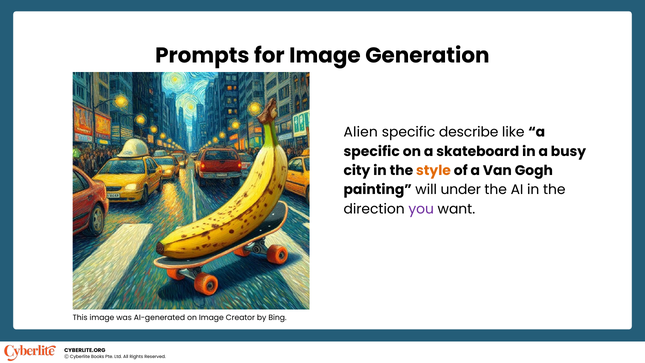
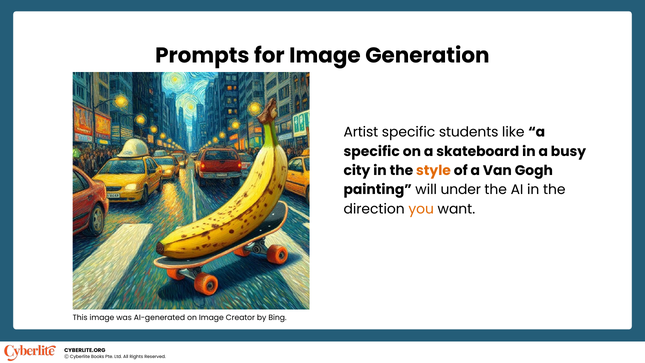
Alien: Alien -> Artist (361, 132)
describe: describe -> students (469, 132)
you colour: purple -> orange (421, 209)
